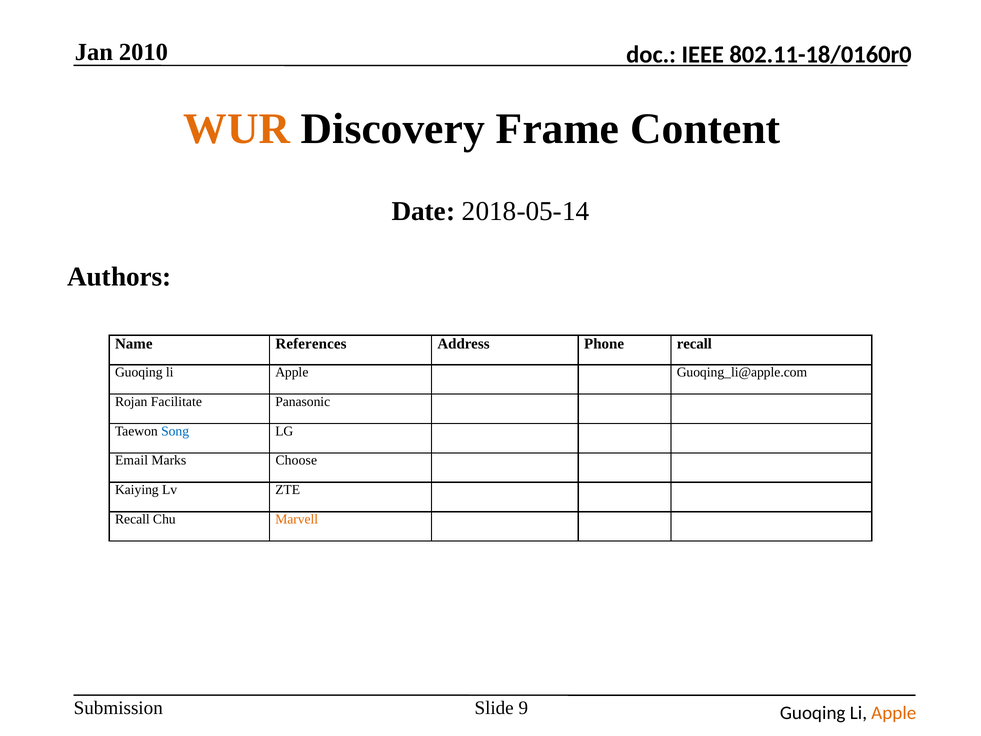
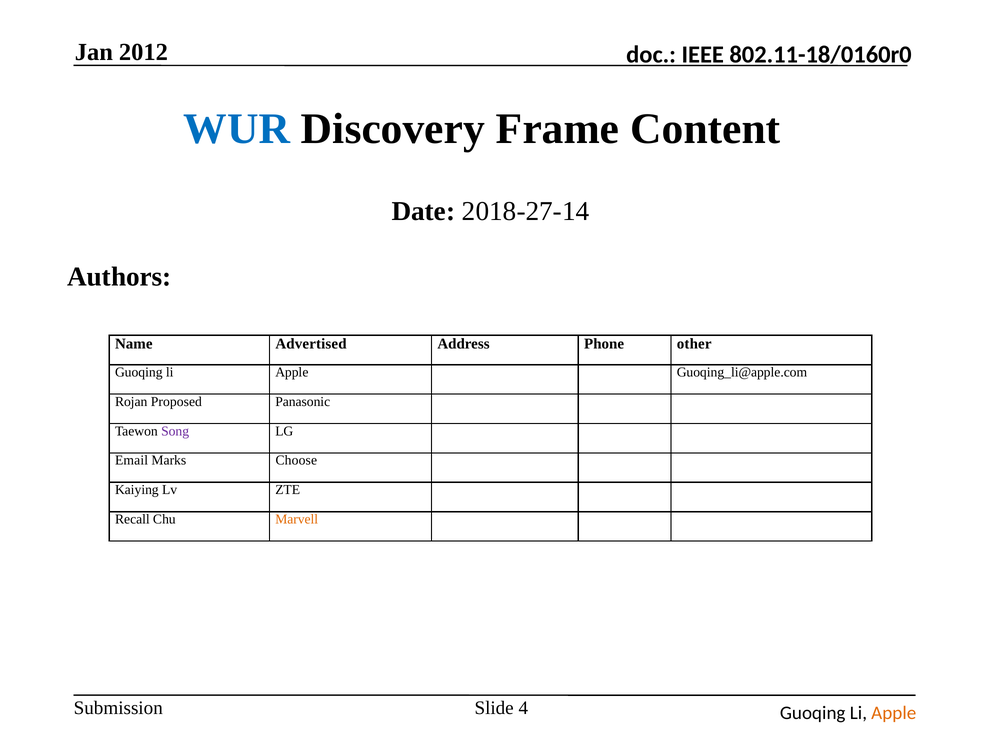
2010: 2010 -> 2012 (143, 52)
WUR colour: orange -> blue (237, 129)
2018-05-14: 2018-05-14 -> 2018-27-14 (526, 211)
References: References -> Advertised (311, 344)
Phone recall: recall -> other (694, 344)
Facilitate: Facilitate -> Proposed (176, 402)
Song colour: blue -> purple (175, 431)
9: 9 -> 4 (523, 707)
